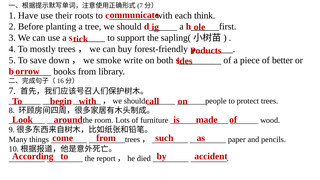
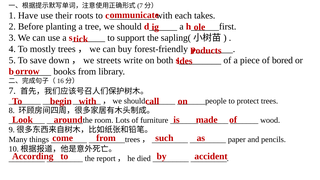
think: think -> takes (205, 15)
smoke: smoke -> streets (109, 60)
better: better -> bored (282, 60)
